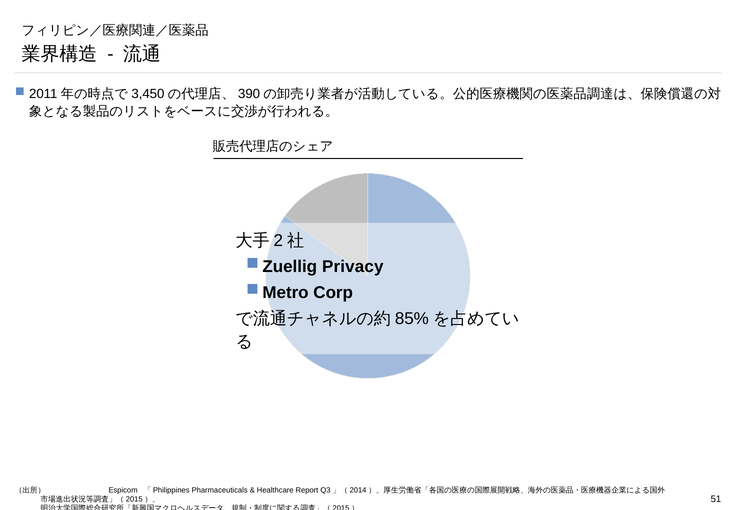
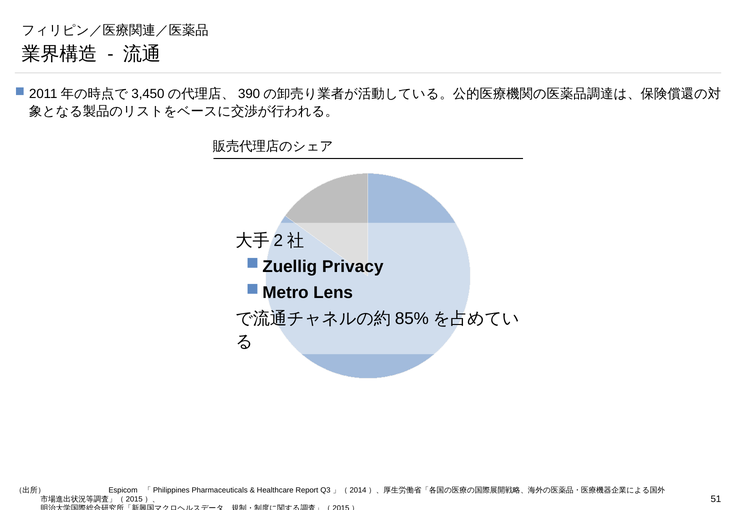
Corp: Corp -> Lens (333, 292)
